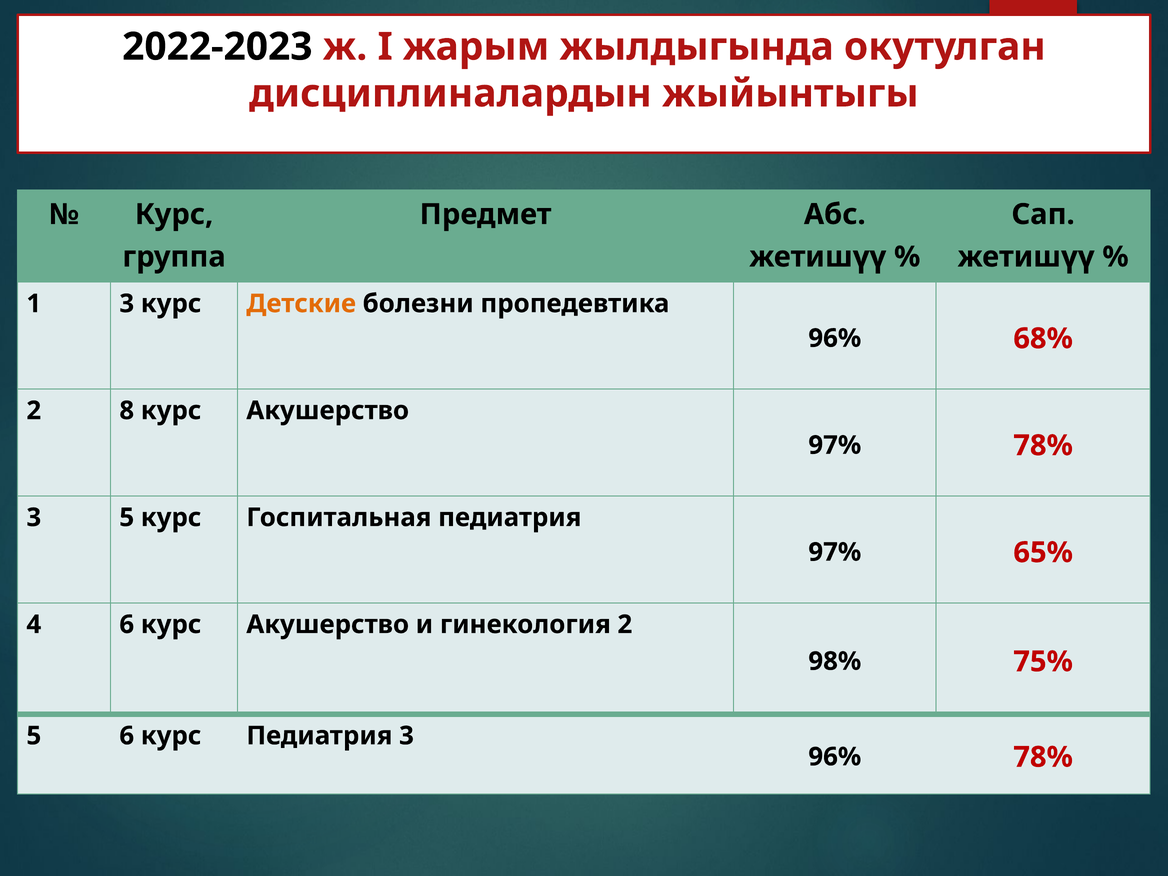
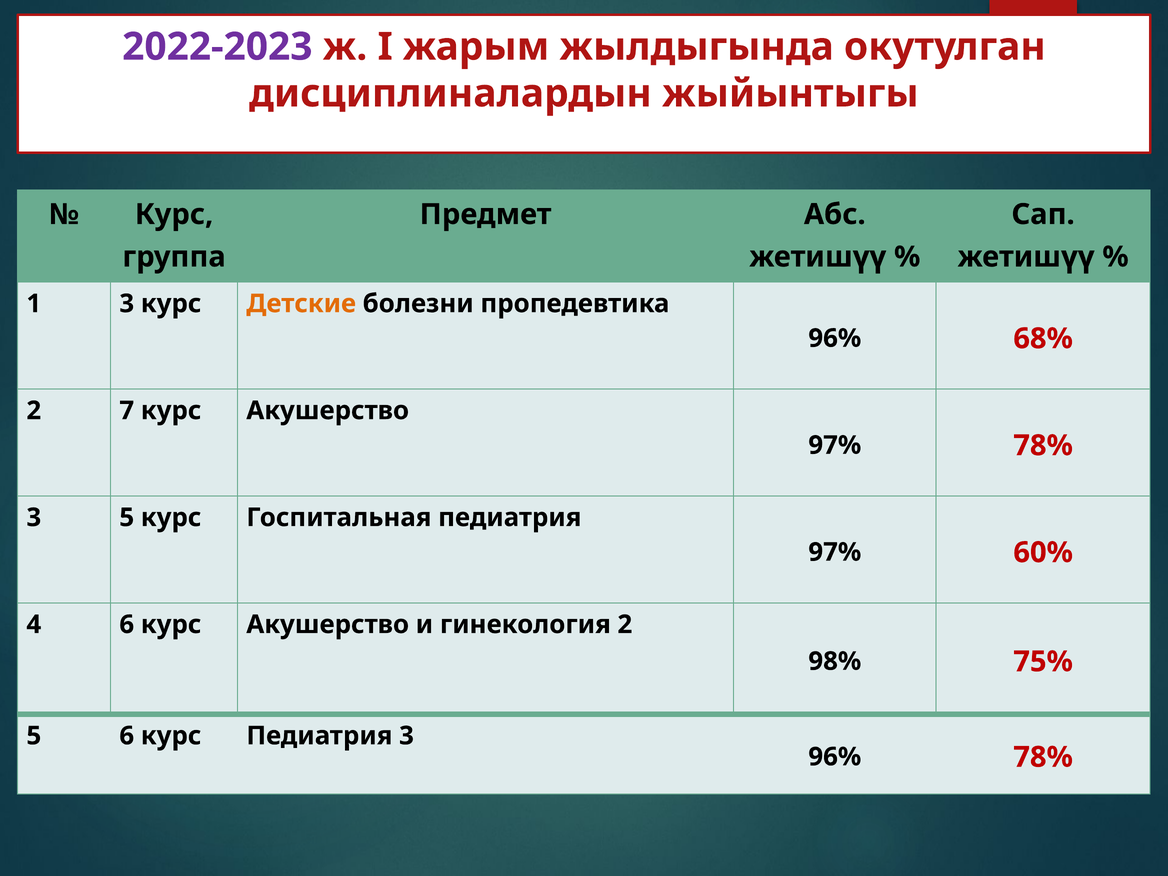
2022-2023 colour: black -> purple (217, 47)
8: 8 -> 7 (127, 411)
65%: 65% -> 60% (1043, 553)
